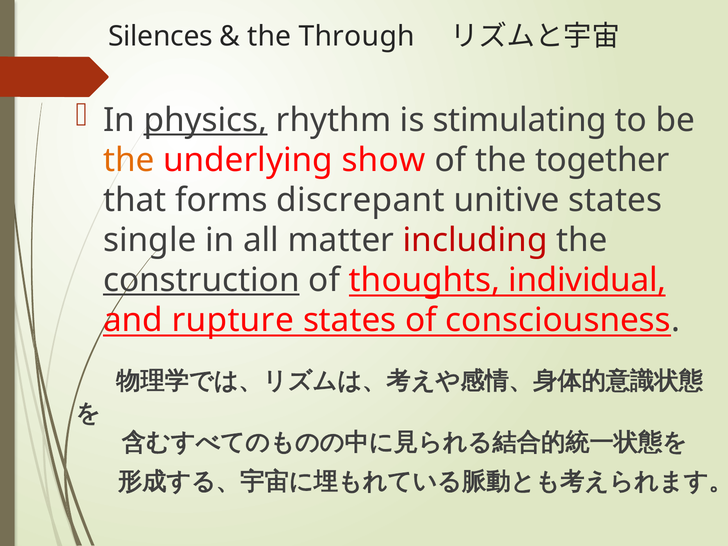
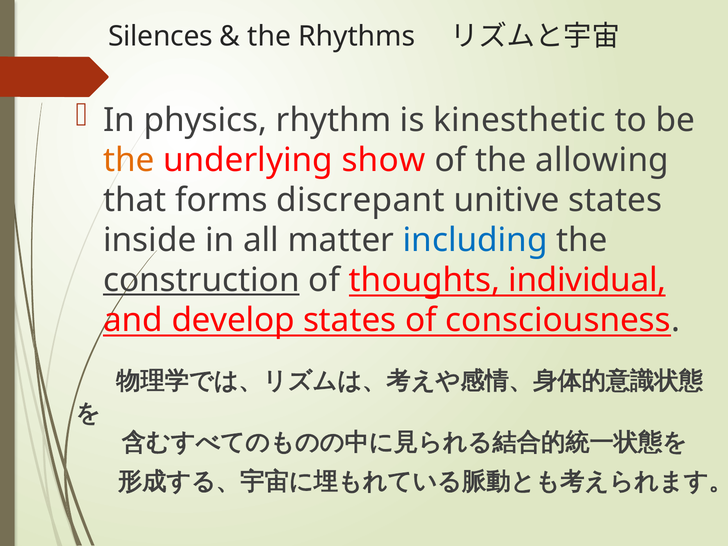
Through: Through -> Rhythms (357, 37)
physics underline: present -> none (206, 120)
stimulating: stimulating -> kinesthetic (520, 120)
together: together -> allowing (602, 160)
single: single -> inside (150, 240)
including colour: red -> blue (475, 240)
rupture: rupture -> develop (233, 320)
